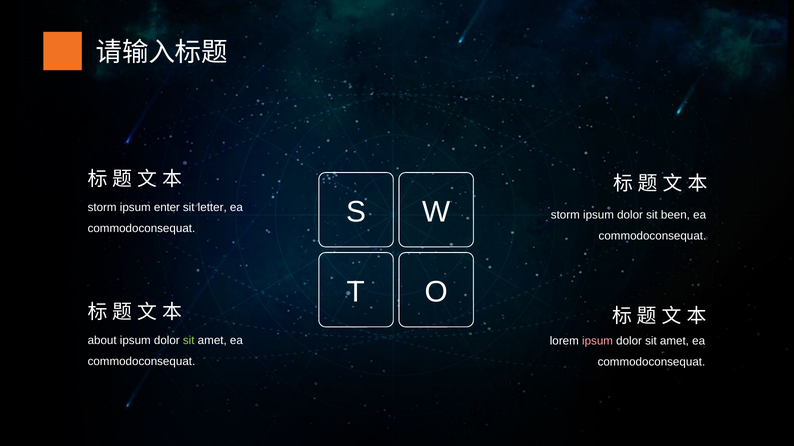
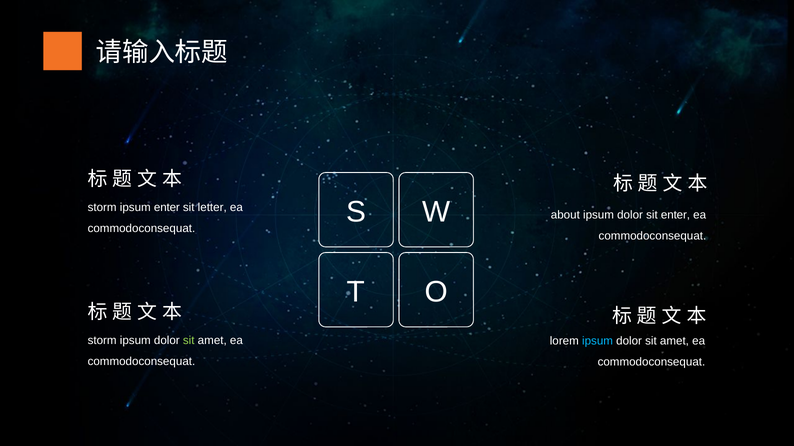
storm: storm -> about (565, 215)
sit been: been -> enter (675, 215)
about: about -> storm (102, 341)
ipsum colour: pink -> light blue (598, 342)
